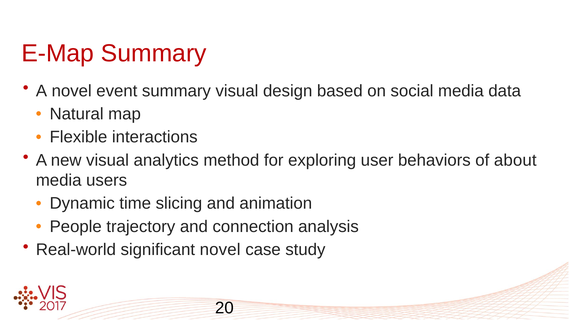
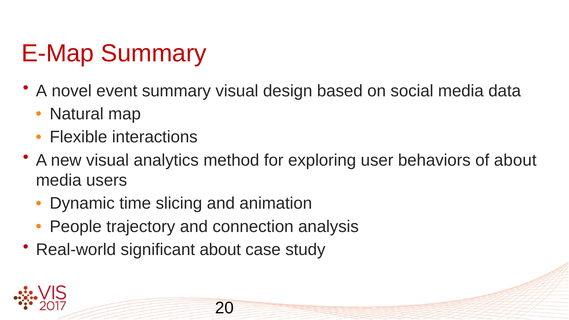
significant novel: novel -> about (220, 250)
